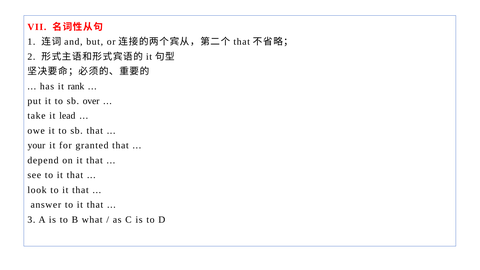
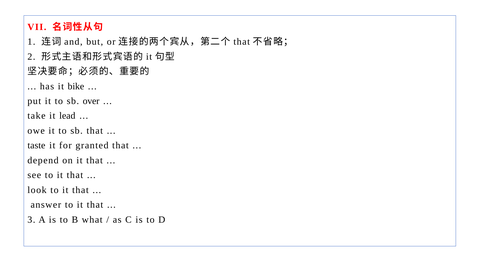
rank: rank -> bike (76, 86)
your: your -> taste (36, 145)
